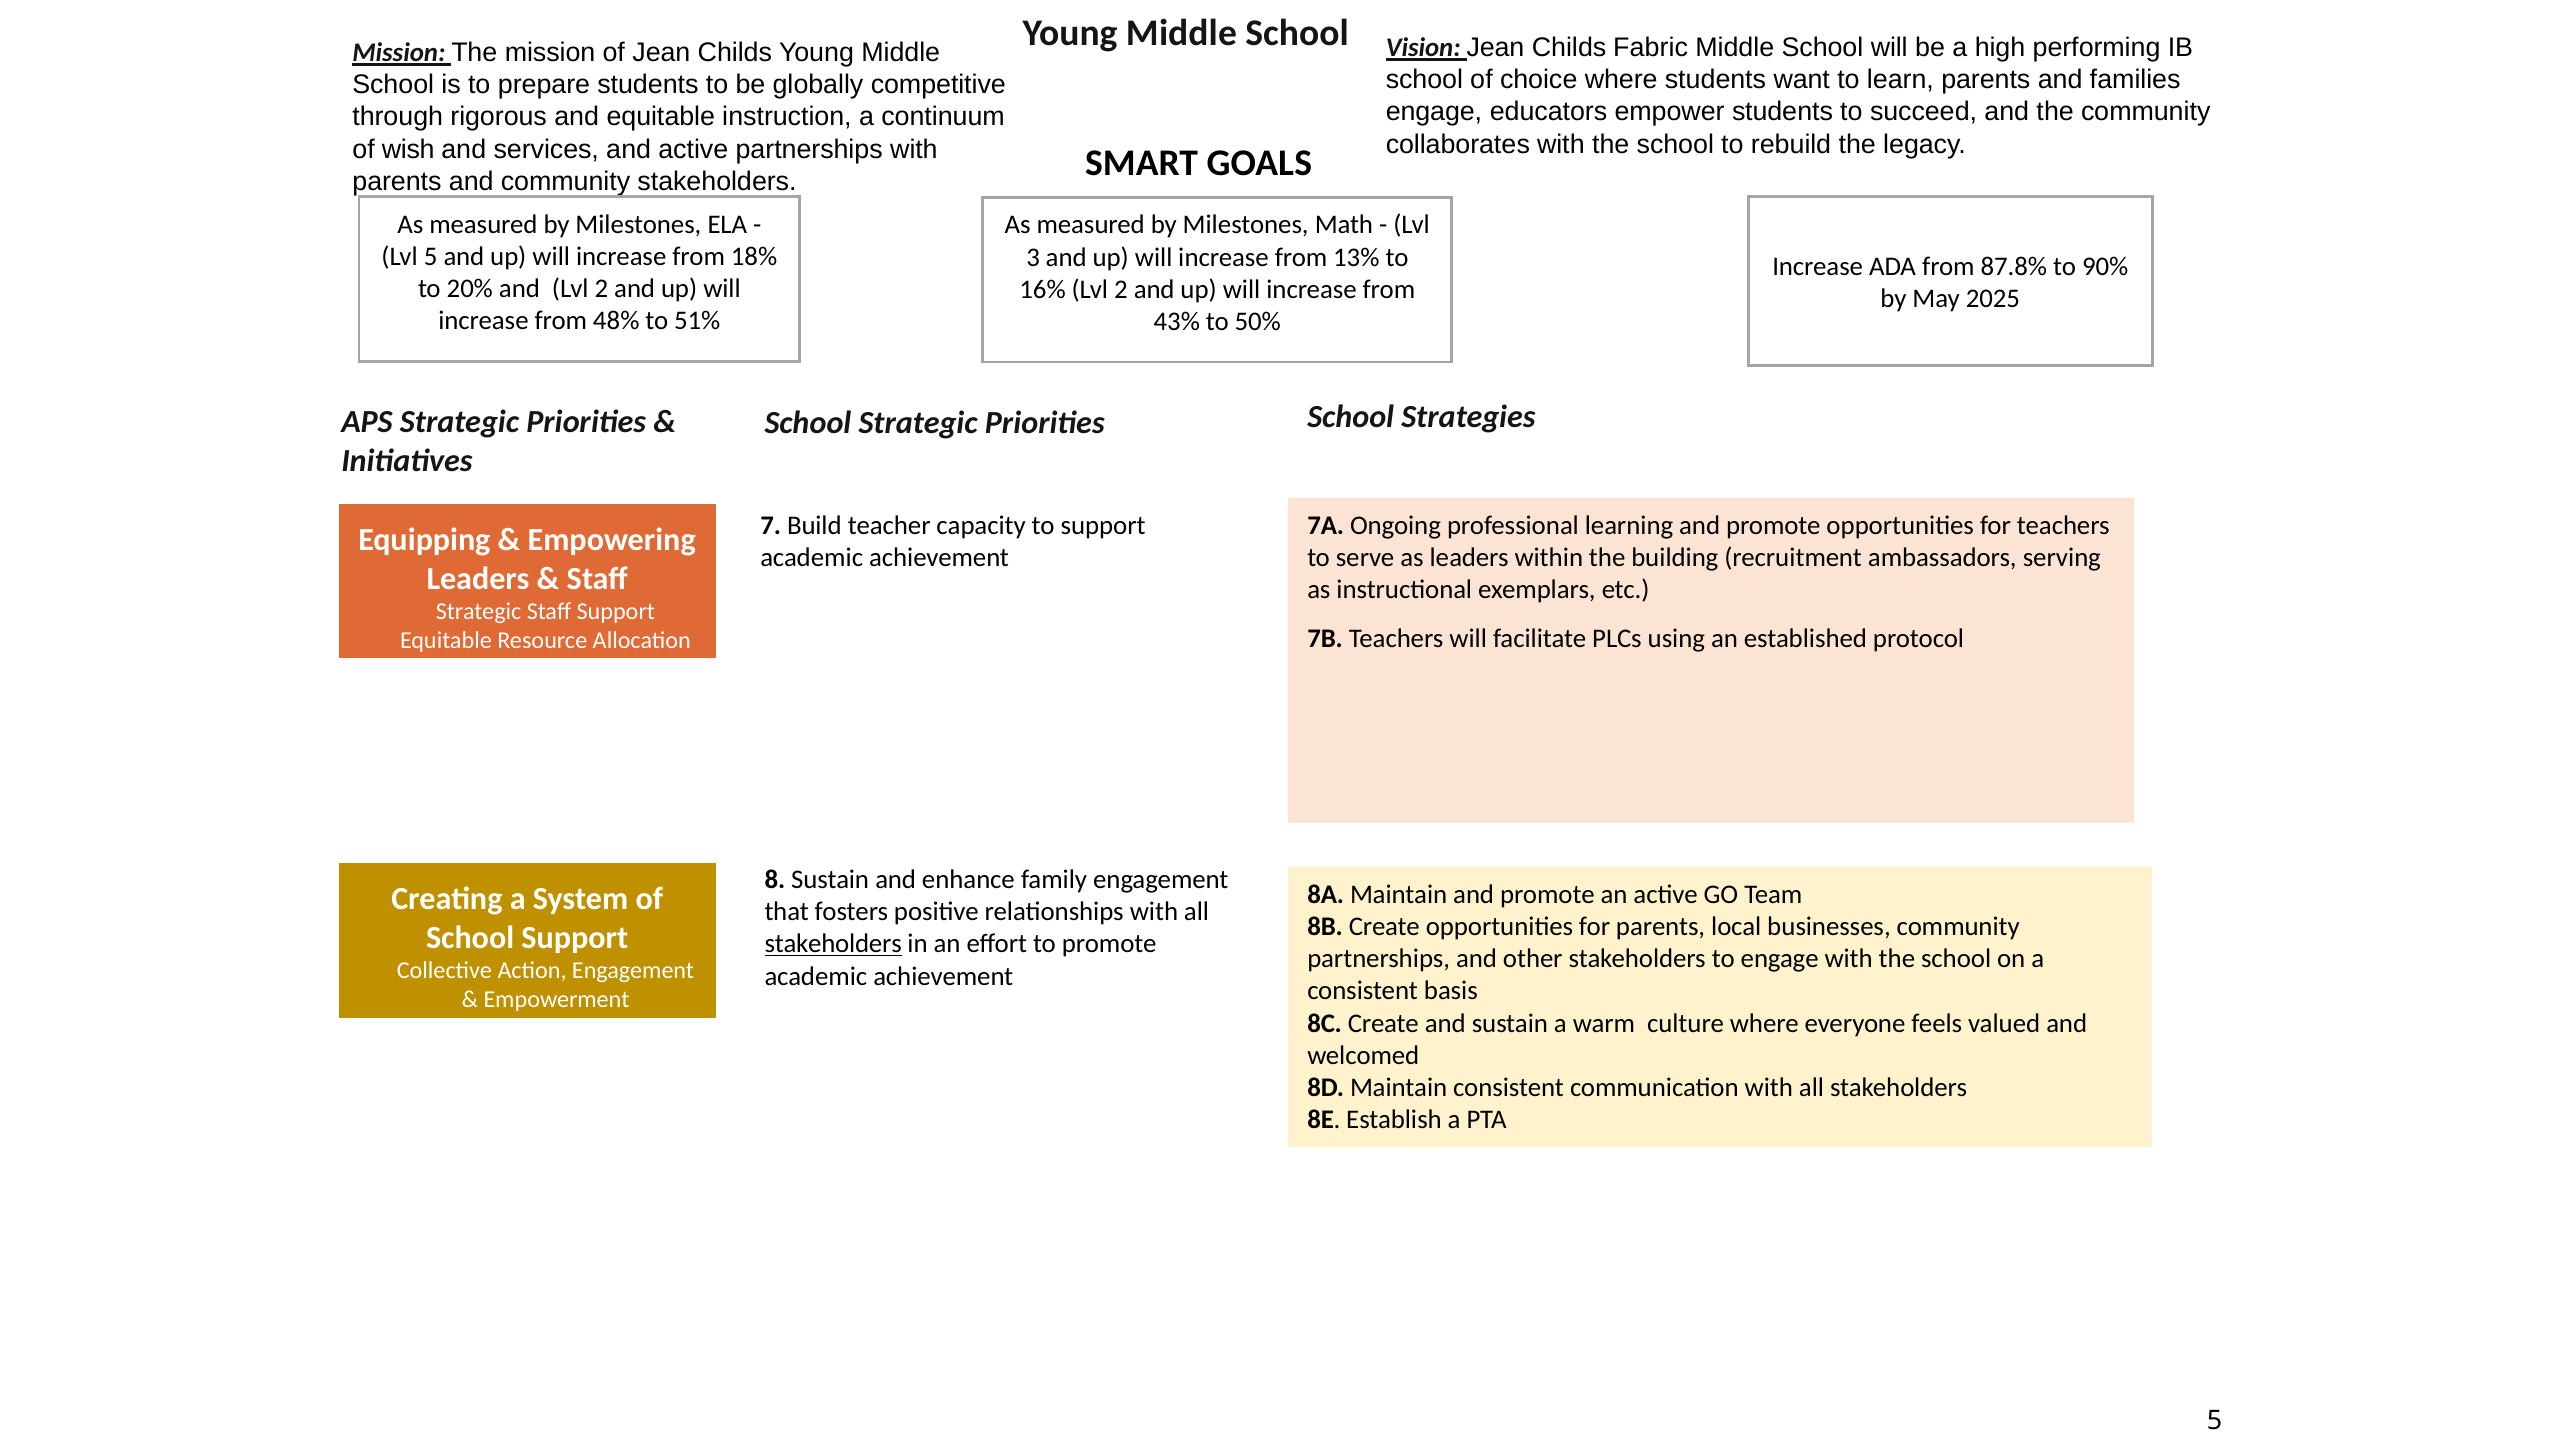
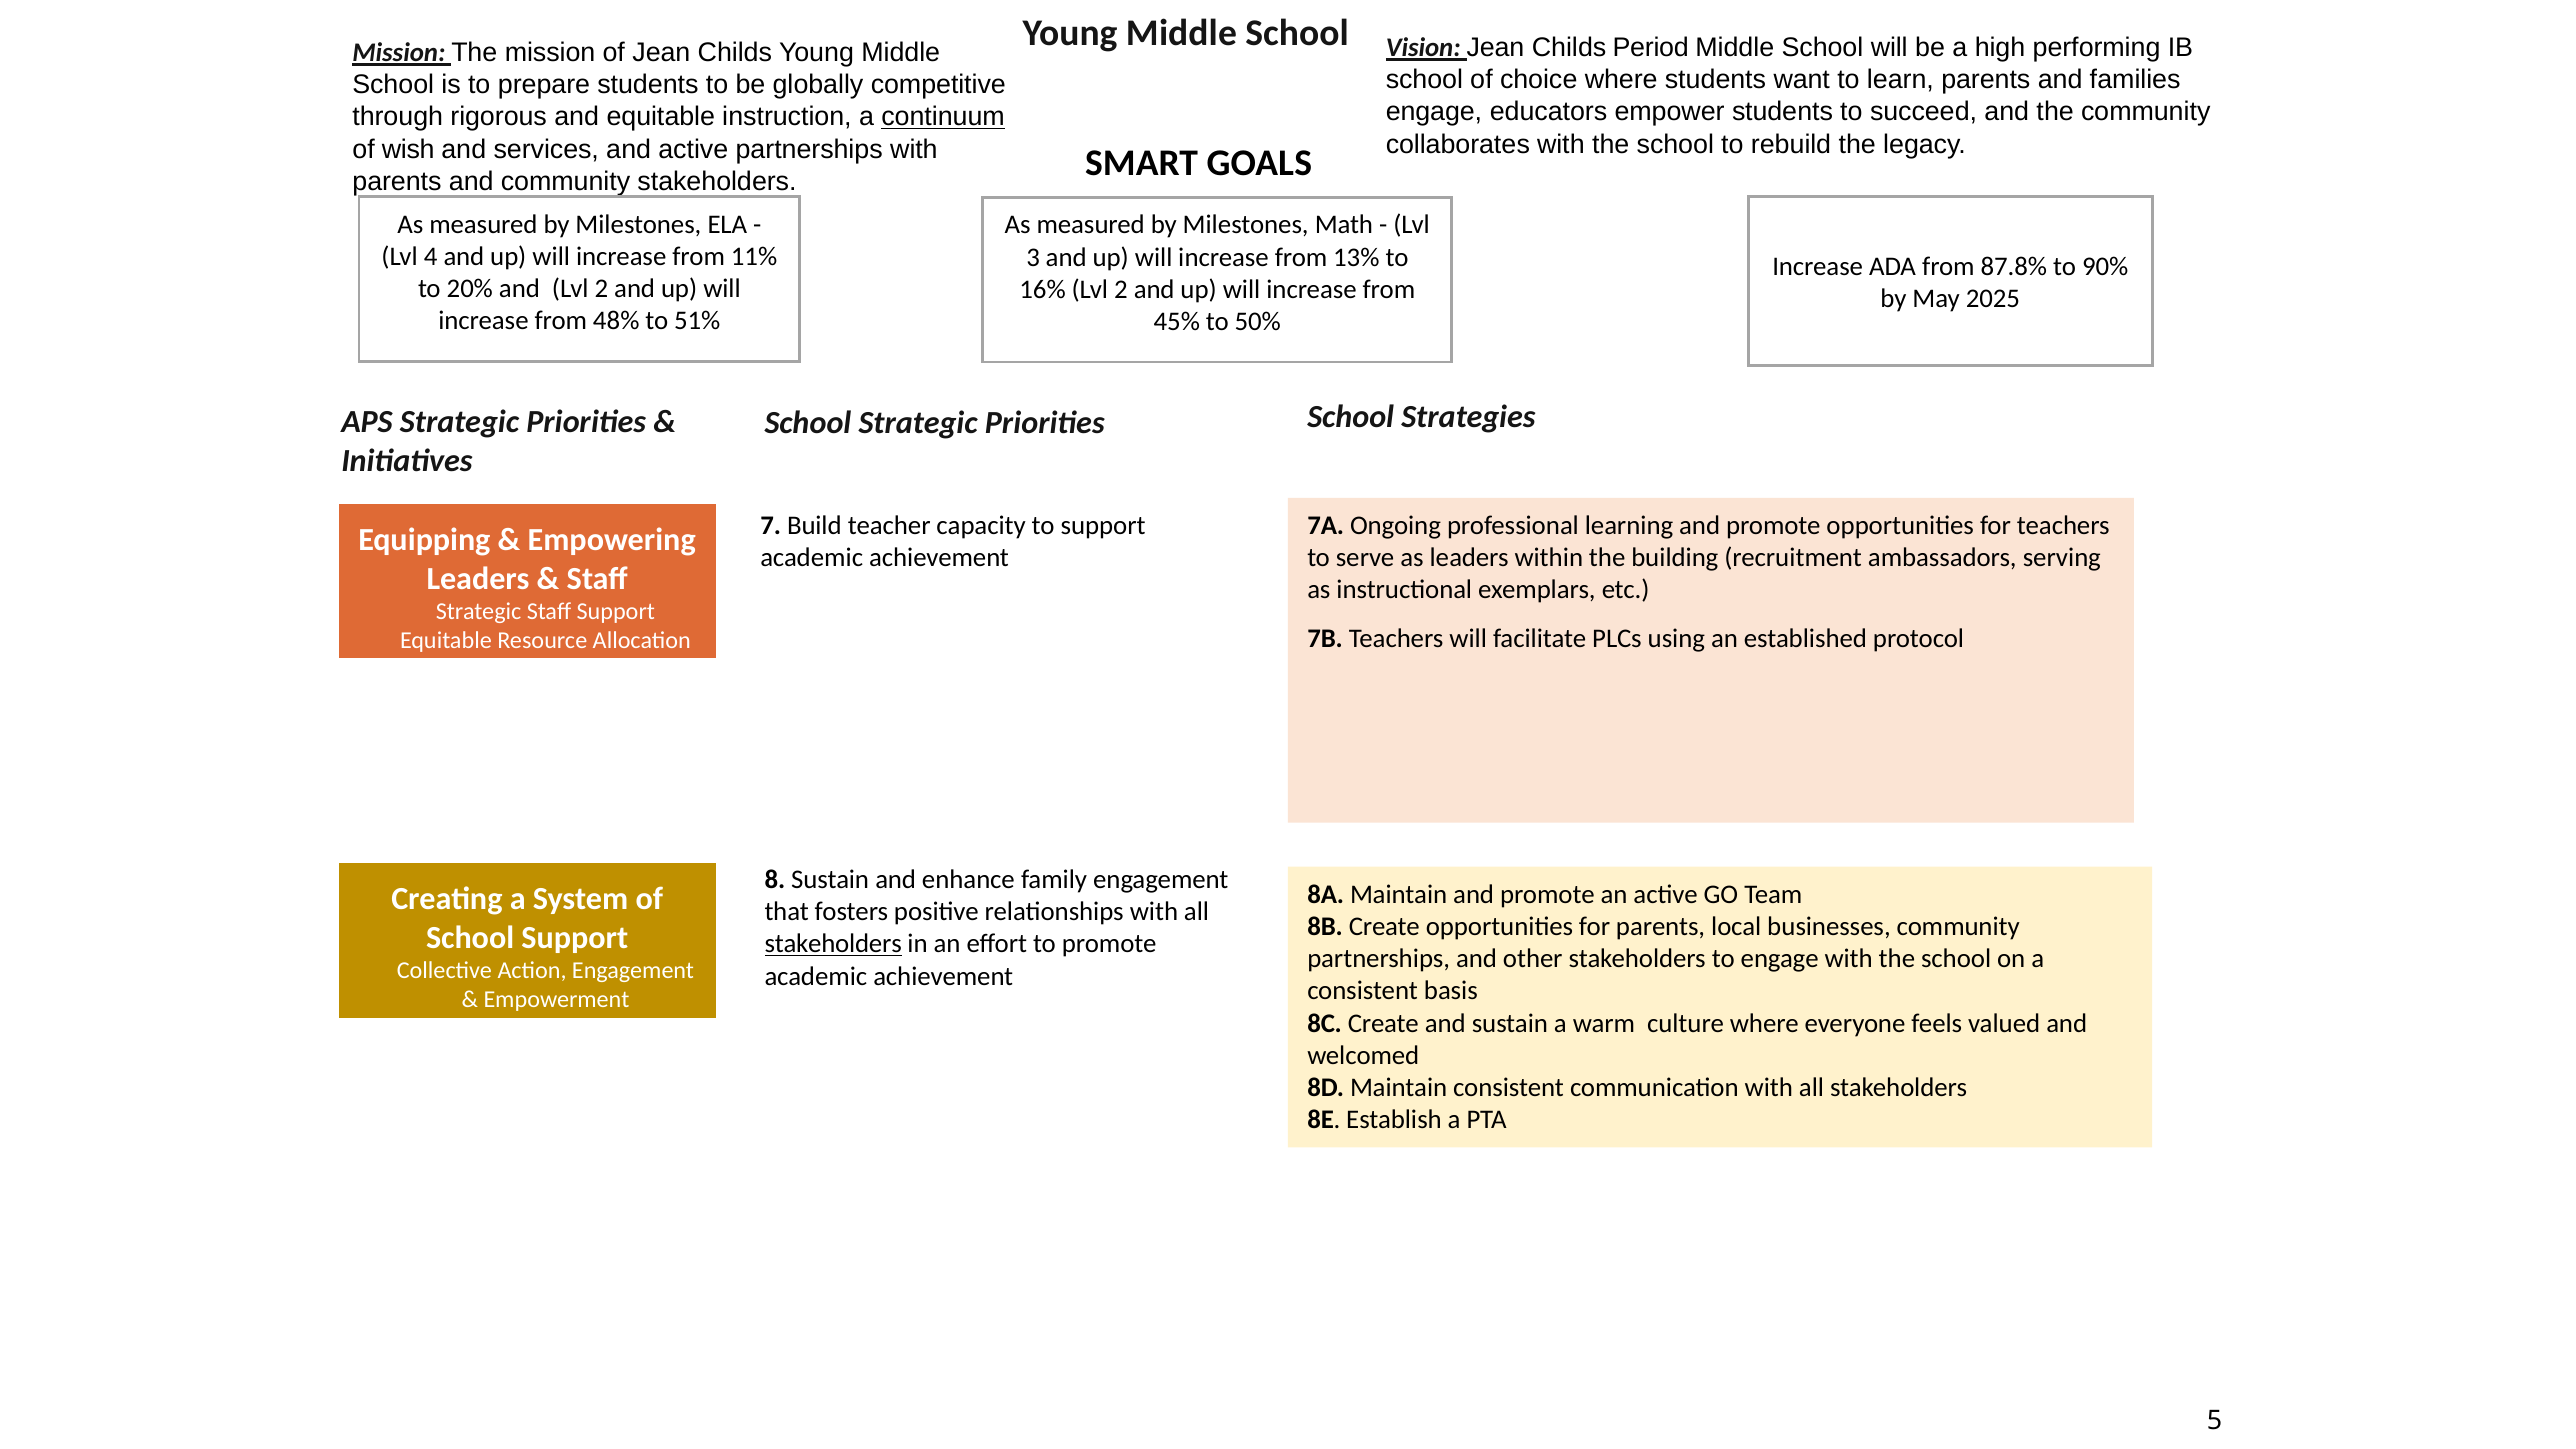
Fabric: Fabric -> Period (1651, 48)
continuum underline: none -> present (943, 117)
Lvl 5: 5 -> 4 (431, 257)
18%: 18% -> 11% (754, 257)
43%: 43% -> 45% (1177, 322)
